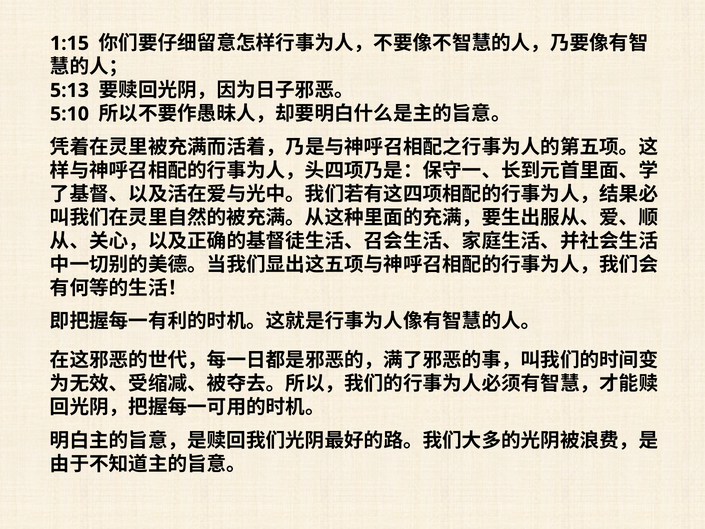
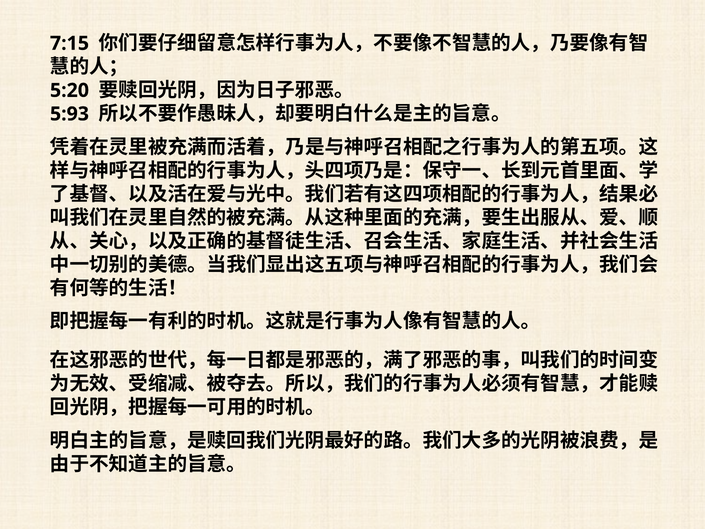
1:15: 1:15 -> 7:15 (69, 43)
5:13: 5:13 -> 5:20 (69, 90)
5:10: 5:10 -> 5:93 (69, 114)
